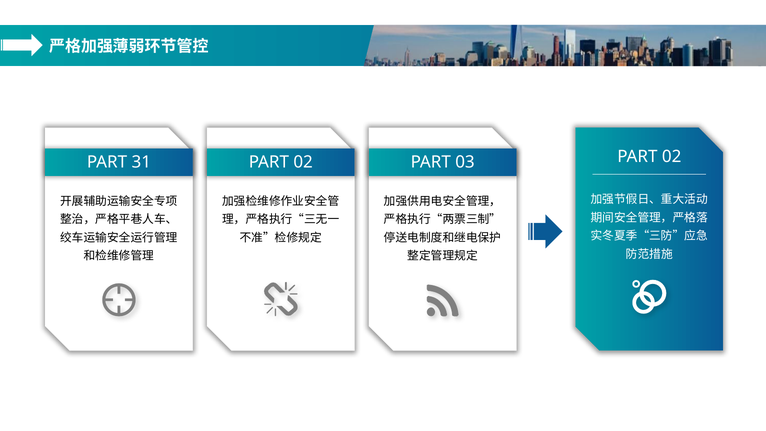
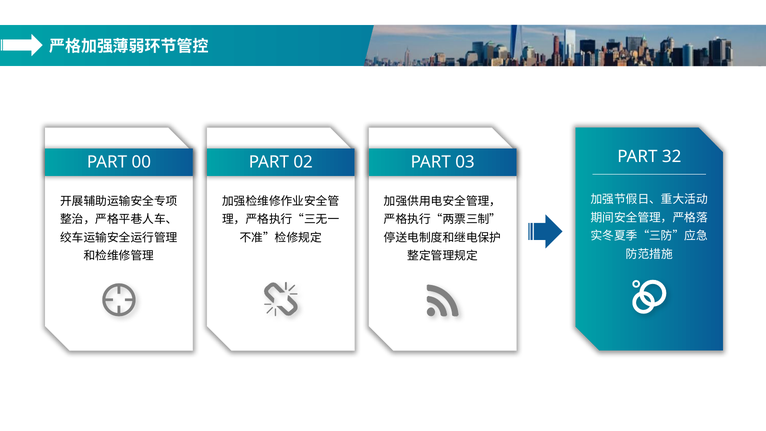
31: 31 -> 00 (141, 162)
03 PART 02: 02 -> 32 (672, 157)
